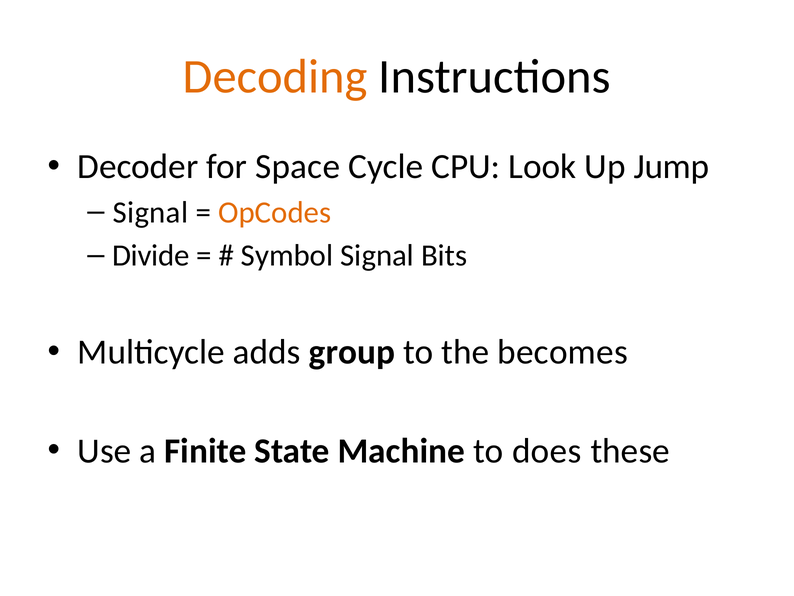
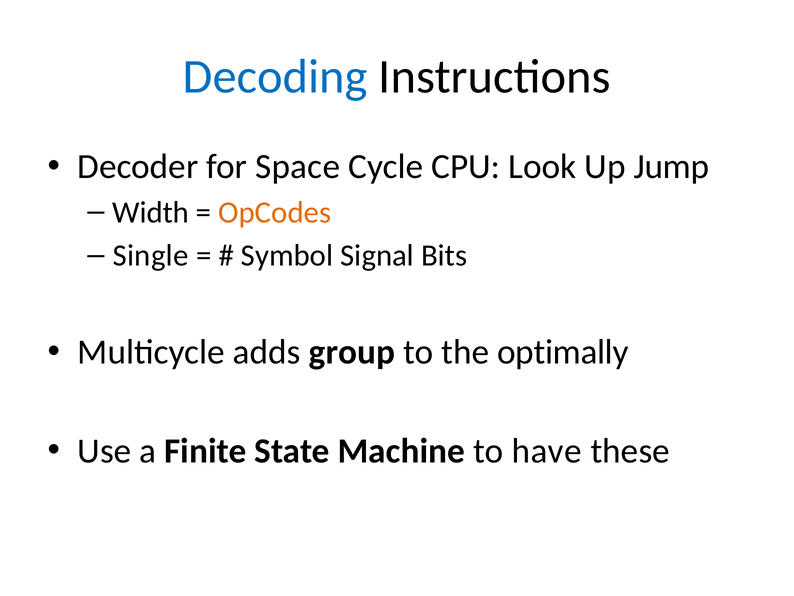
Decoding colour: orange -> blue (275, 77)
Signal: Signal -> Width (151, 212)
Divide: Divide -> Single (151, 255)
becomes: becomes -> optimally (563, 352)
does: does -> have (547, 451)
